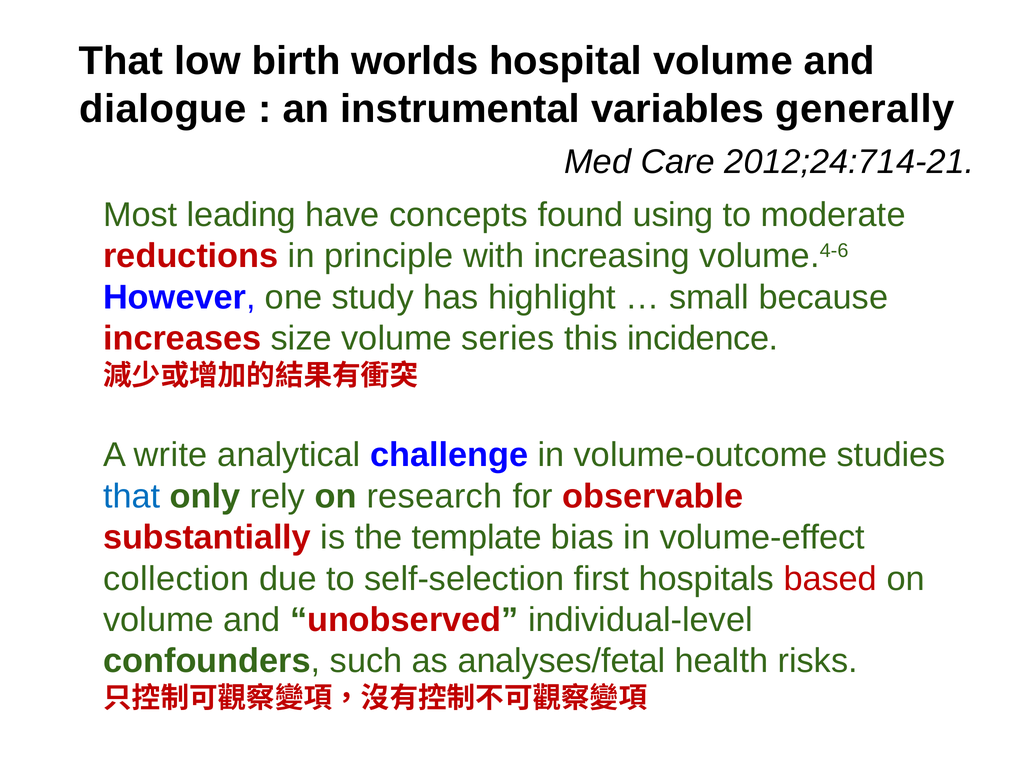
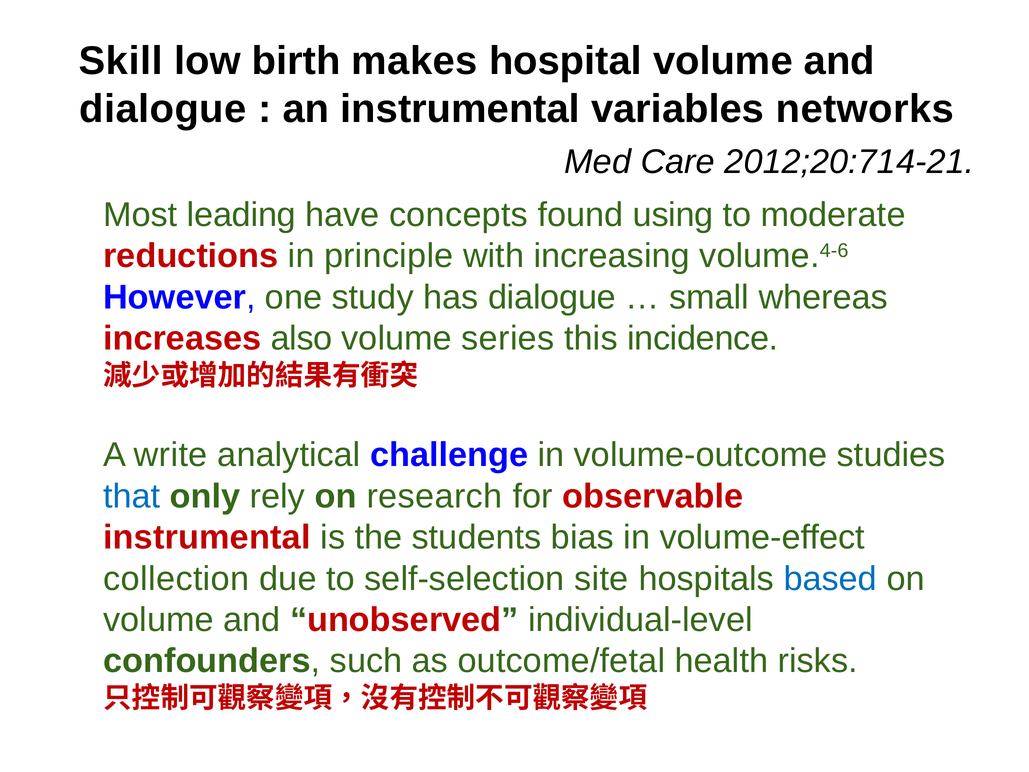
That: That -> Skill (121, 61)
worlds: worlds -> makes (415, 61)
generally: generally -> networks (865, 109)
2012;24:714-21: 2012;24:714-21 -> 2012;20:714-21 (849, 162)
has highlight: highlight -> dialogue (552, 297)
because: because -> whereas (823, 297)
size: size -> also (302, 338)
substantially: substantially -> instrumental (207, 537)
template: template -> students (477, 537)
first: first -> site (601, 578)
based colour: red -> blue (830, 578)
analyses/fetal: analyses/fetal -> outcome/fetal (561, 661)
